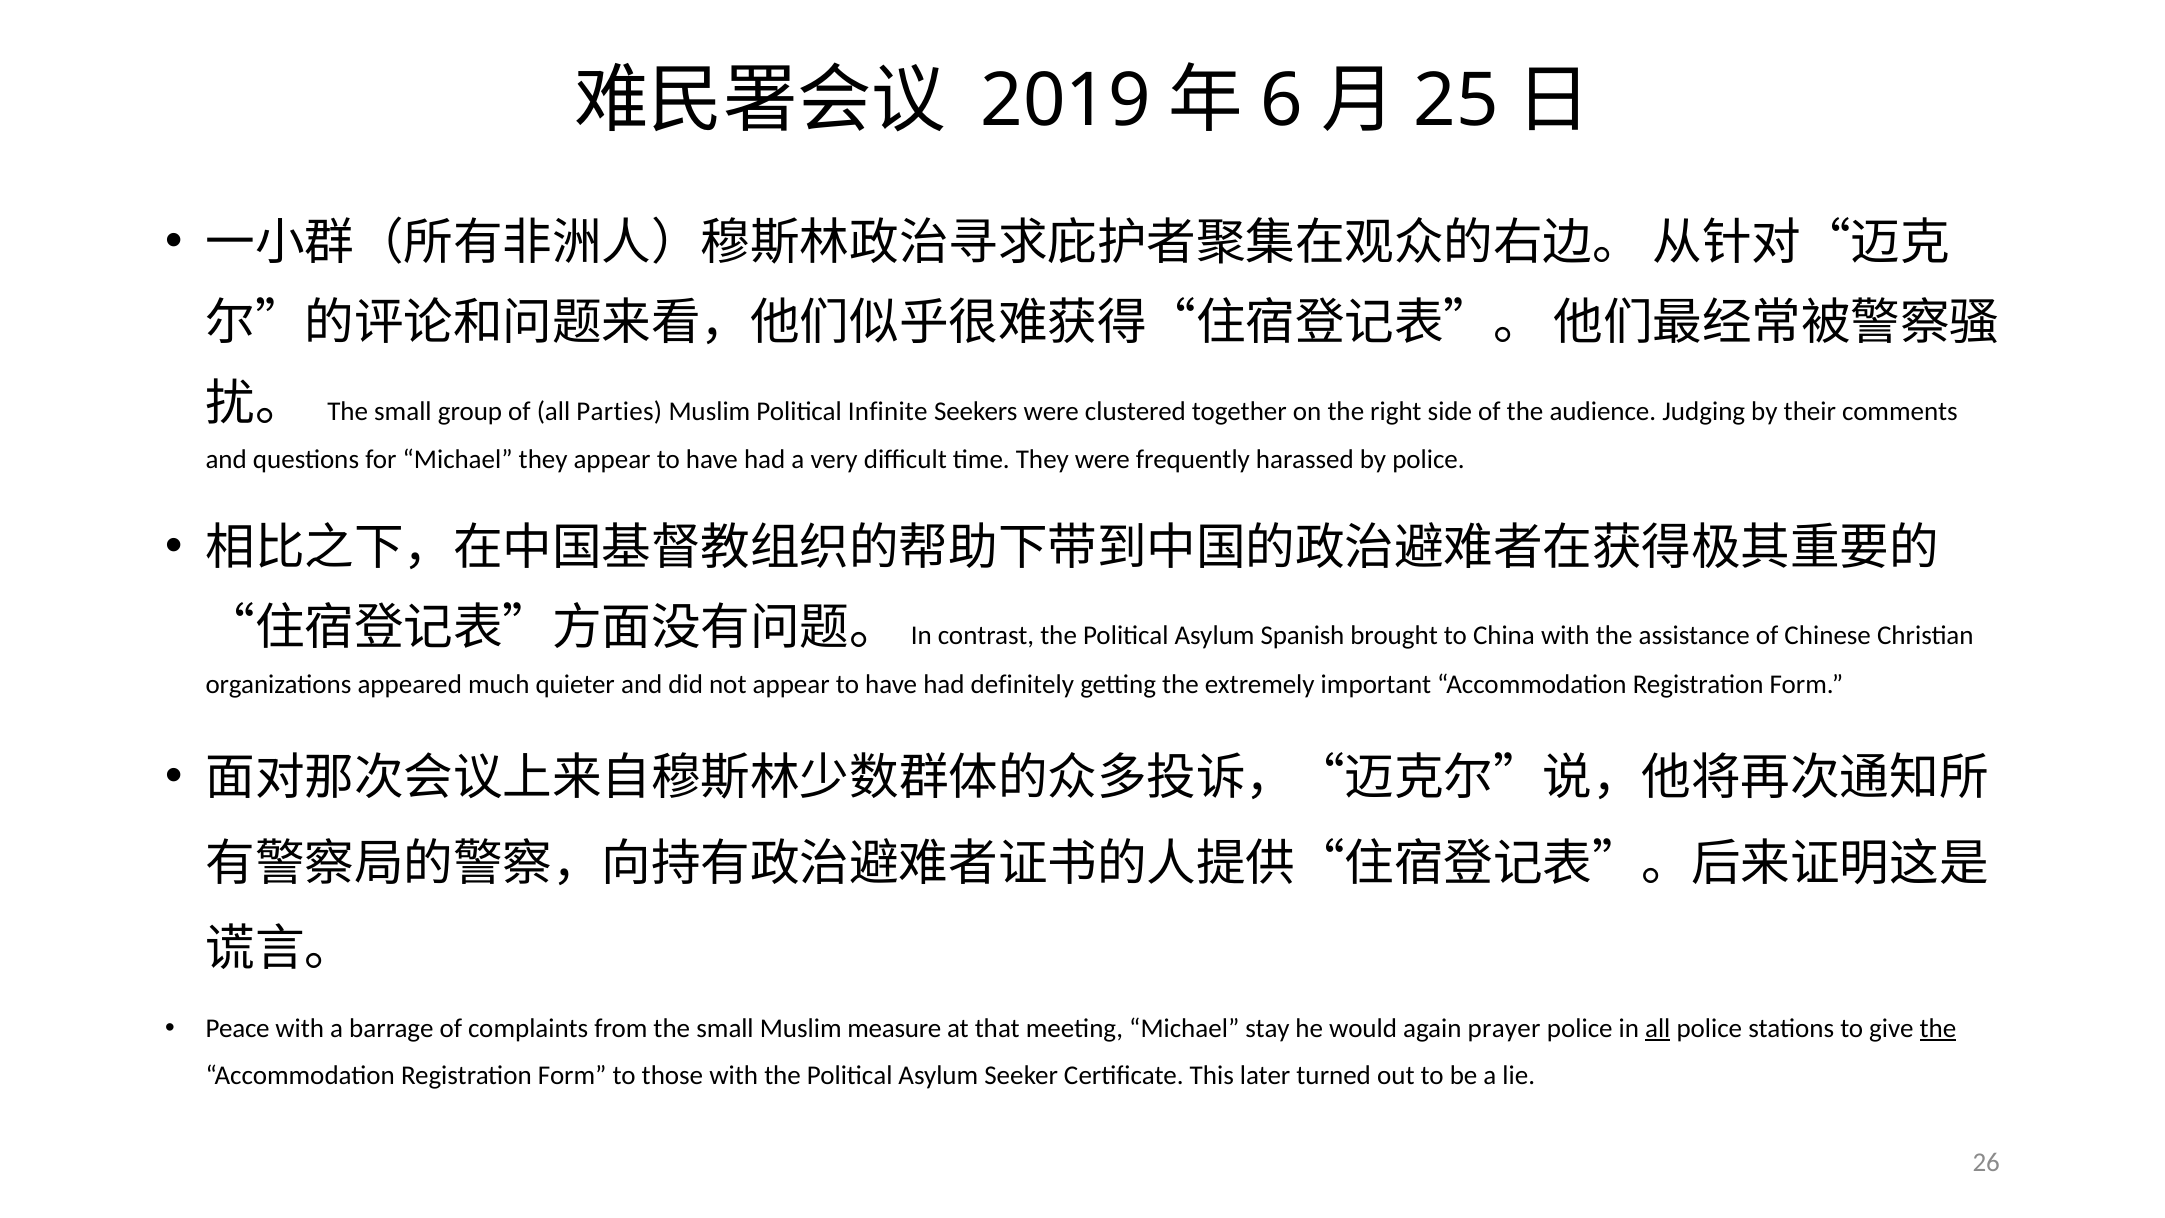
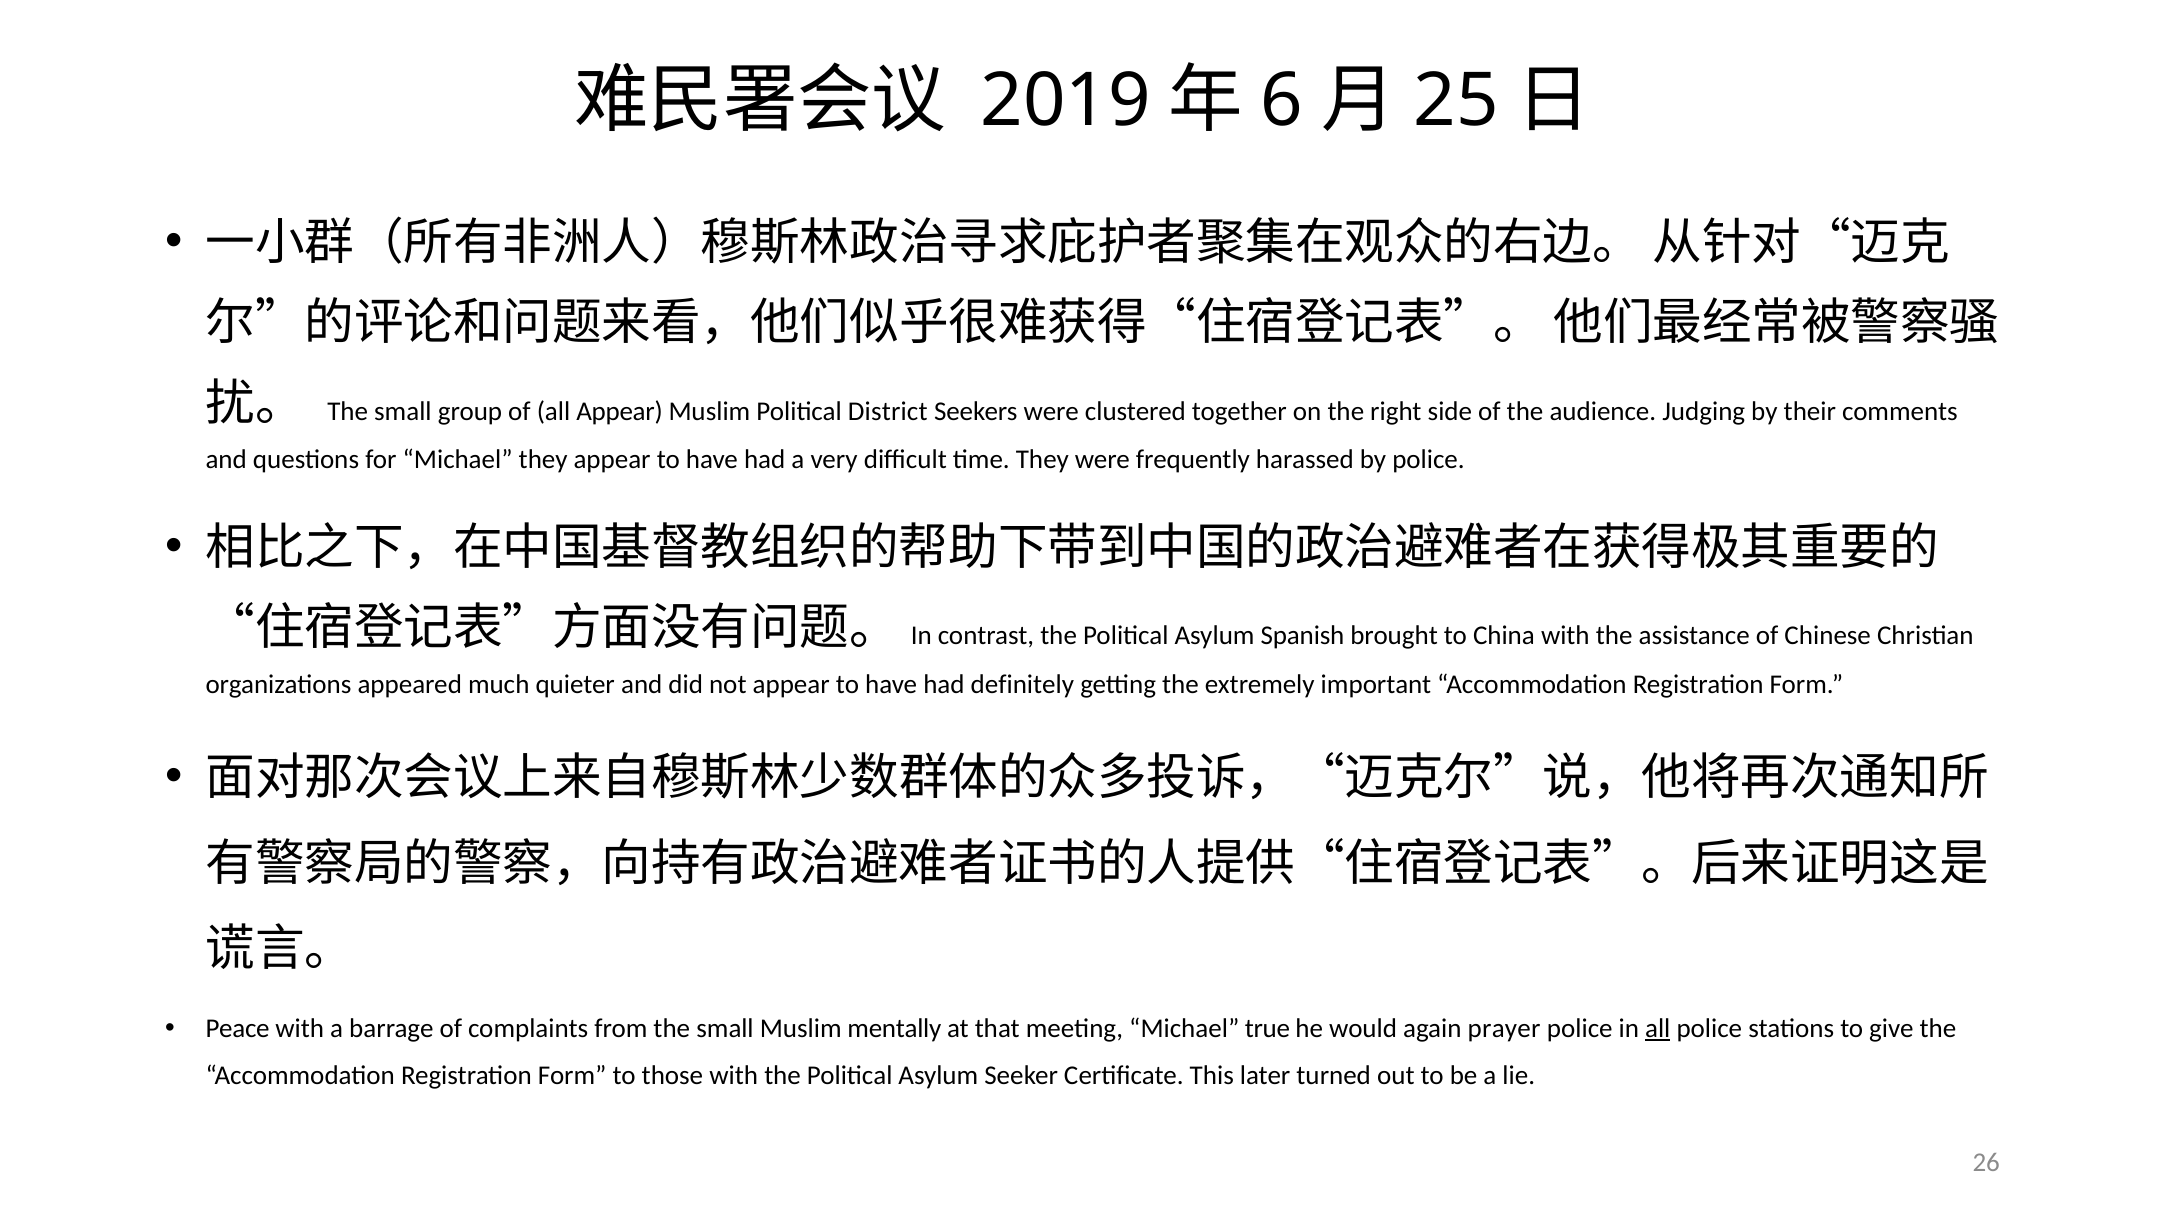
all Parties: Parties -> Appear (620, 411)
Infinite: Infinite -> District (888, 411)
measure: measure -> mentally (894, 1028)
stay: stay -> true (1267, 1028)
the underline: present -> none (1938, 1028)
